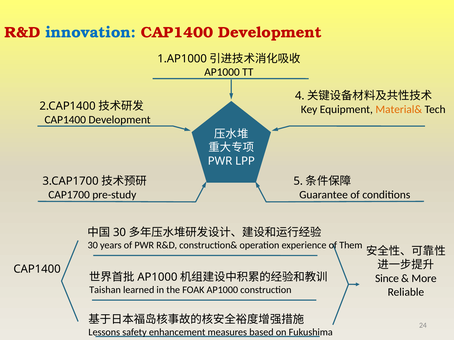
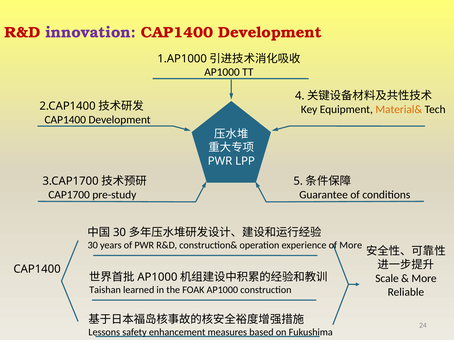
innovation colour: blue -> purple (91, 32)
of Them: Them -> More (351, 246)
Since: Since -> Scale (387, 279)
